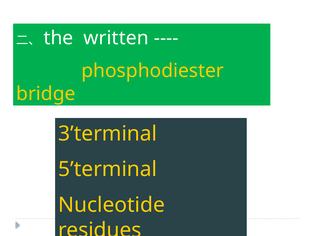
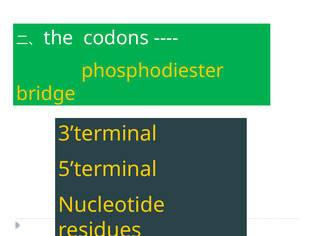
written: written -> codons (116, 38)
